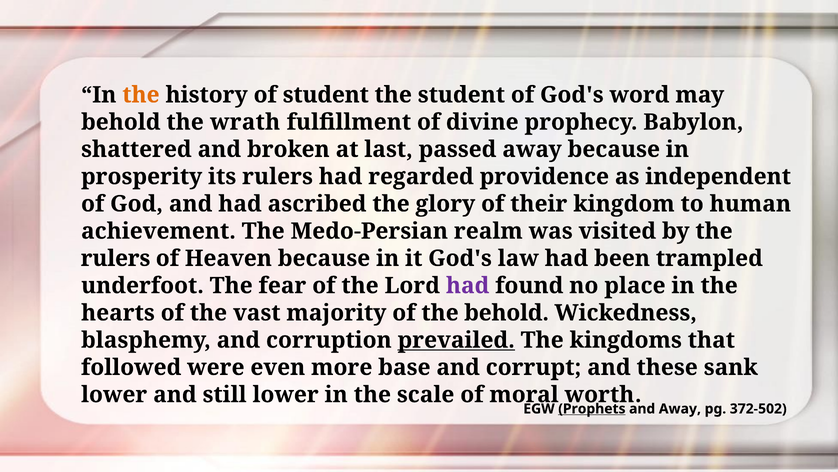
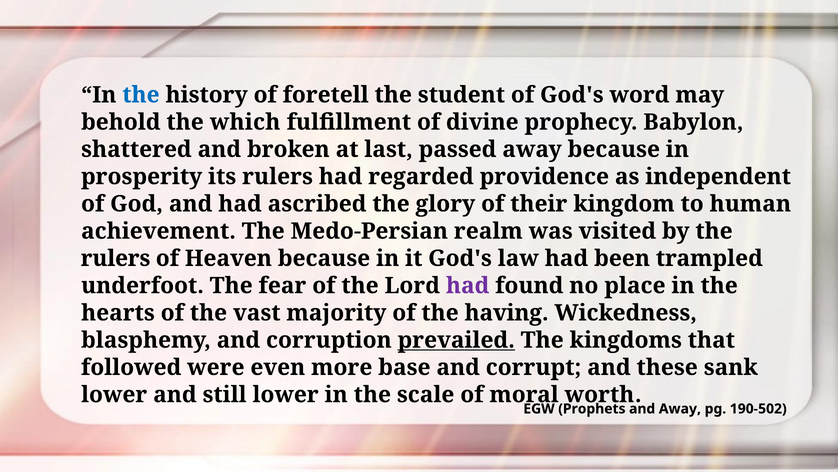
the colour: orange -> blue (141, 95)
of student: student -> foretell (326, 95)
wrath: wrath -> which (245, 122)
the behold: behold -> having (507, 312)
Prophets underline: present -> none (592, 408)
372-502: 372-502 -> 190-502 (758, 408)
